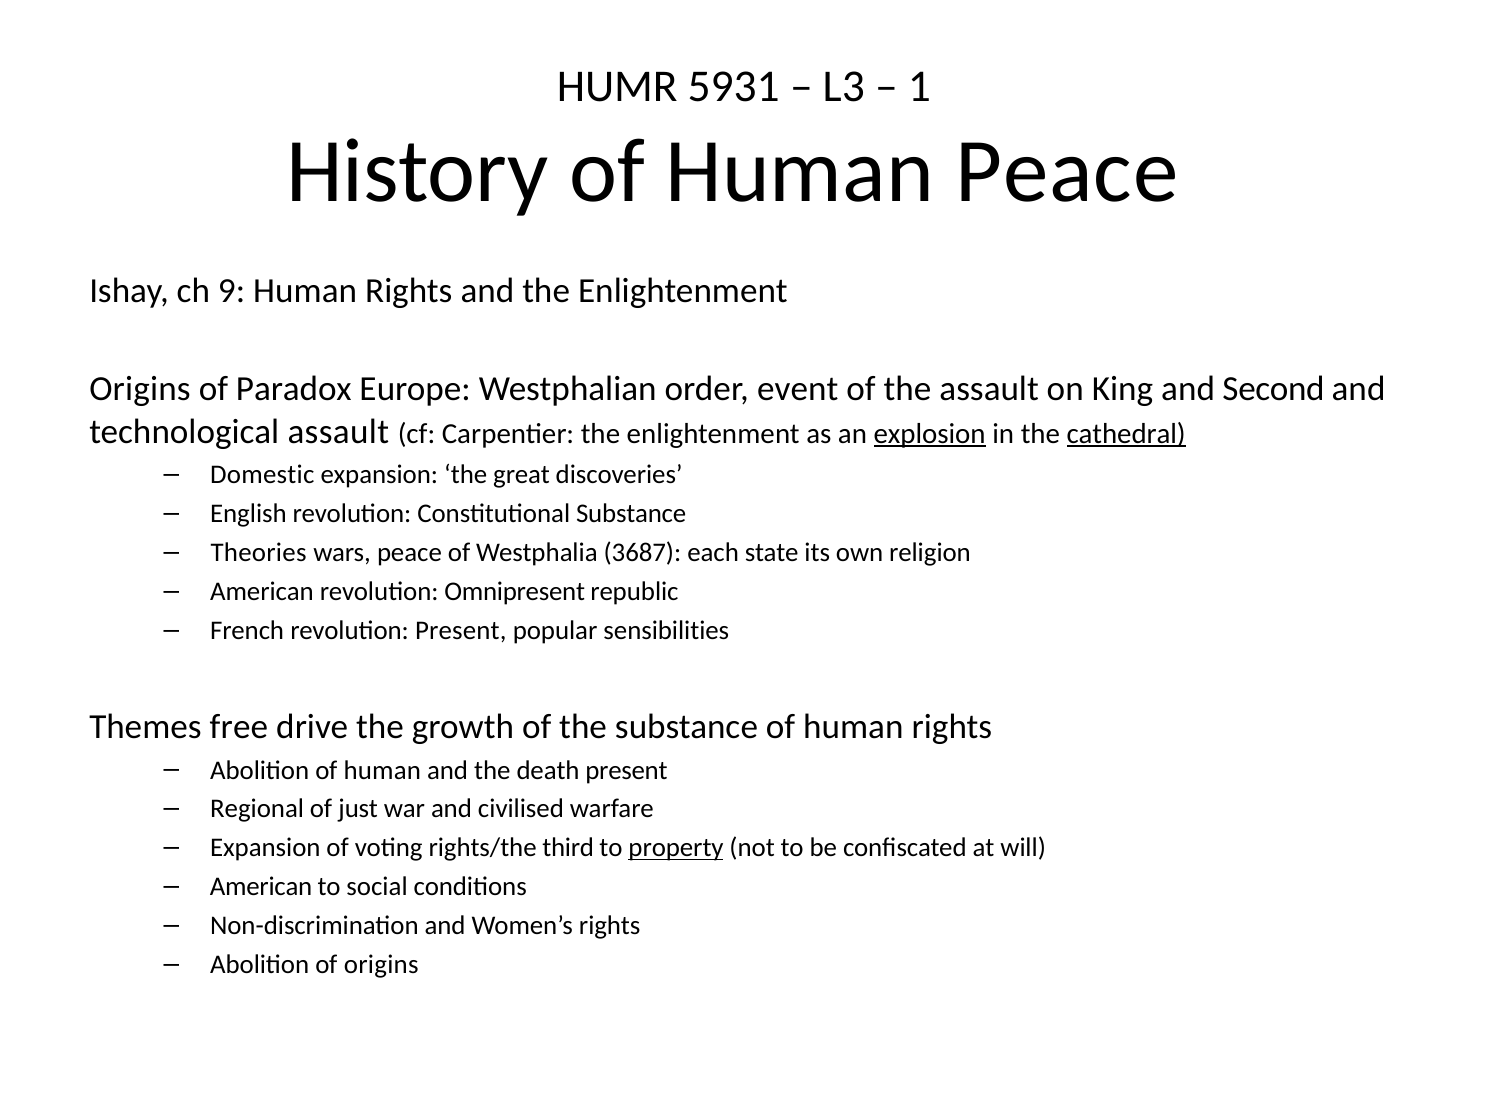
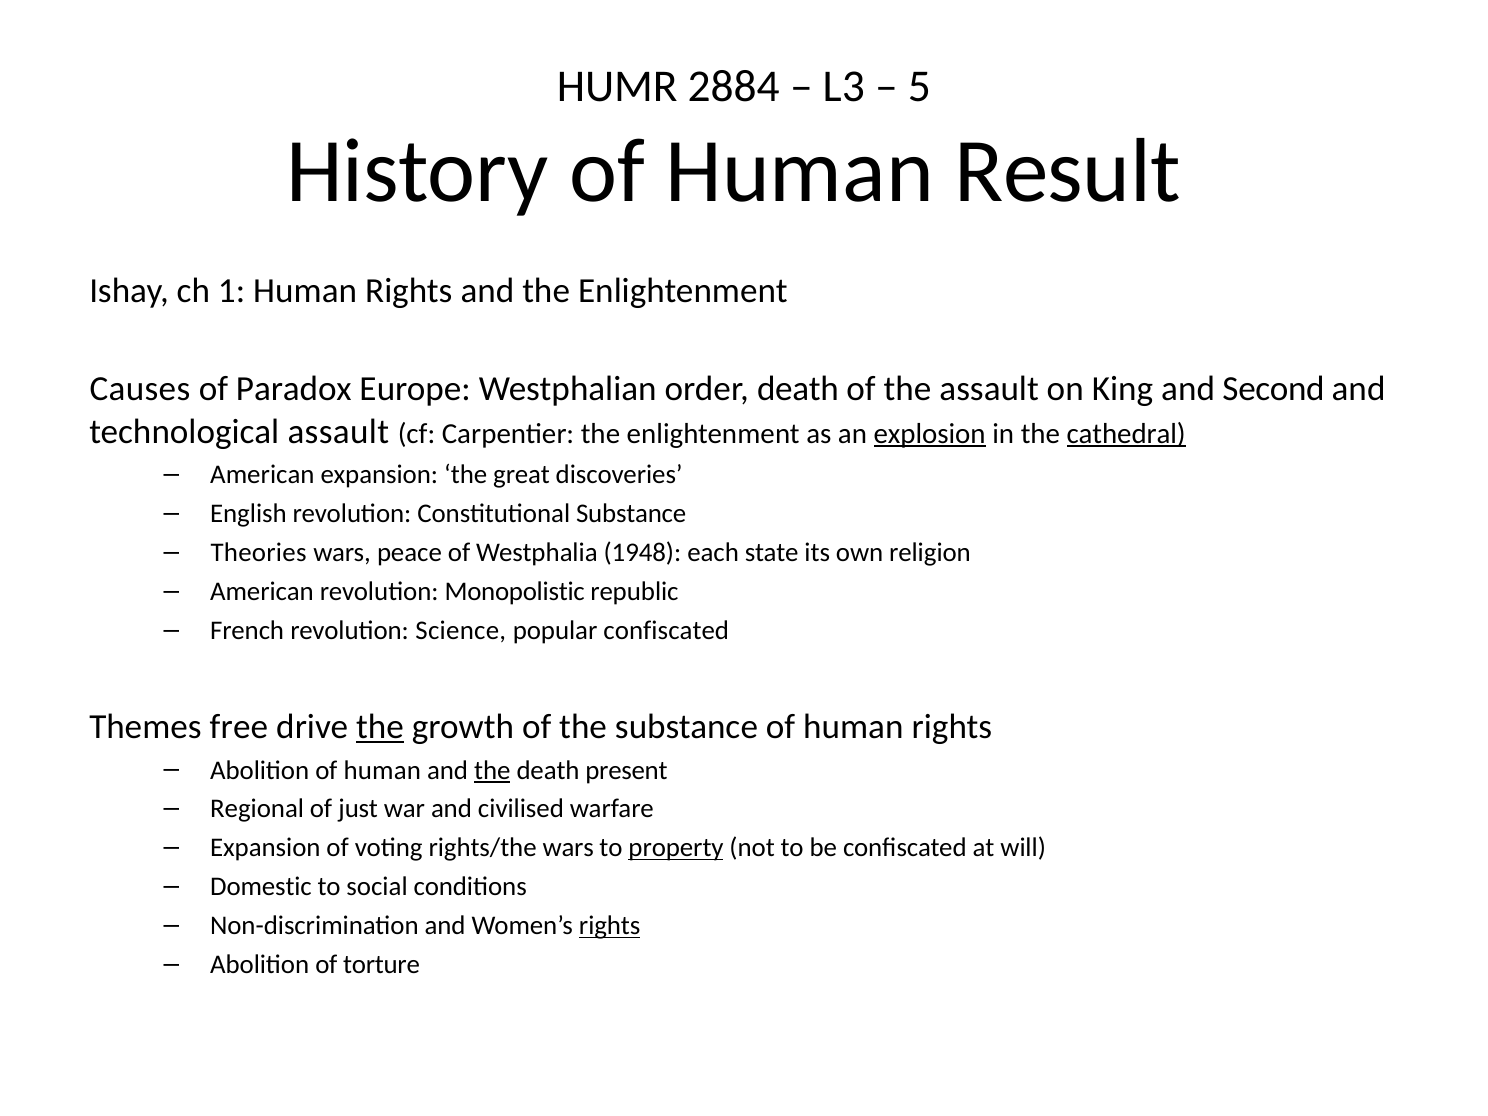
5931: 5931 -> 2884 (734, 86)
1: 1 -> 5 (919, 86)
Human Peace: Peace -> Result (1068, 171)
9: 9 -> 1 (232, 291)
Origins: Origins -> Causes (140, 389)
order event: event -> death (798, 389)
Domestic: Domestic -> American (262, 475)
3687: 3687 -> 1948 (642, 553)
Omnipresent: Omnipresent -> Monopolistic (515, 591)
revolution Present: Present -> Science (461, 630)
popular sensibilities: sensibilities -> confiscated (666, 630)
the underline: none -> present (380, 727)
the underline: none -> present (492, 770)
rights/the third: third -> wars (568, 848)
American: American -> Domestic (261, 887)
rights underline: none -> present (610, 926)
of origins: origins -> torture (382, 965)
